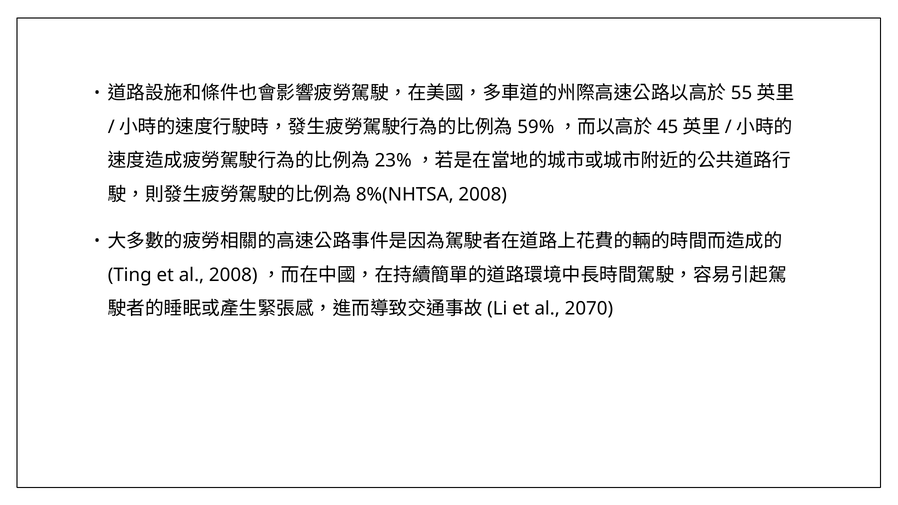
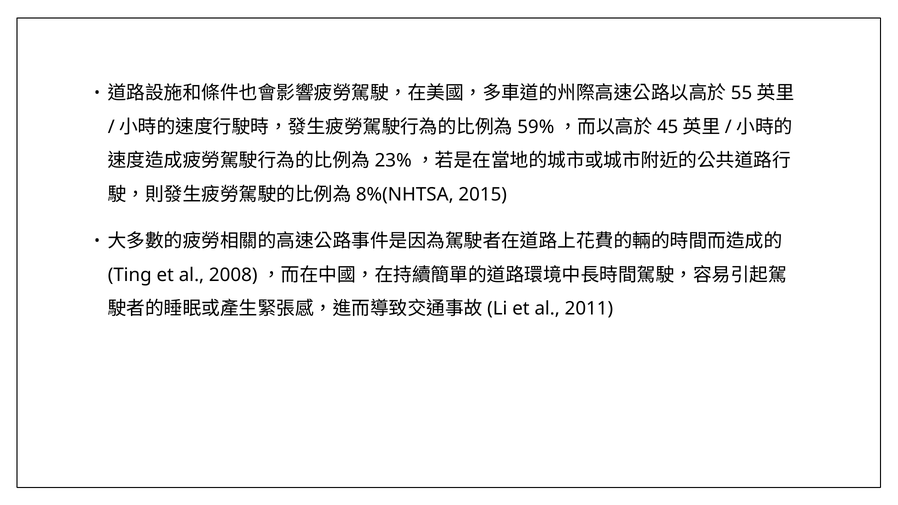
2008: 2008 -> 2015 (483, 195)
2070: 2070 -> 2011 (589, 309)
